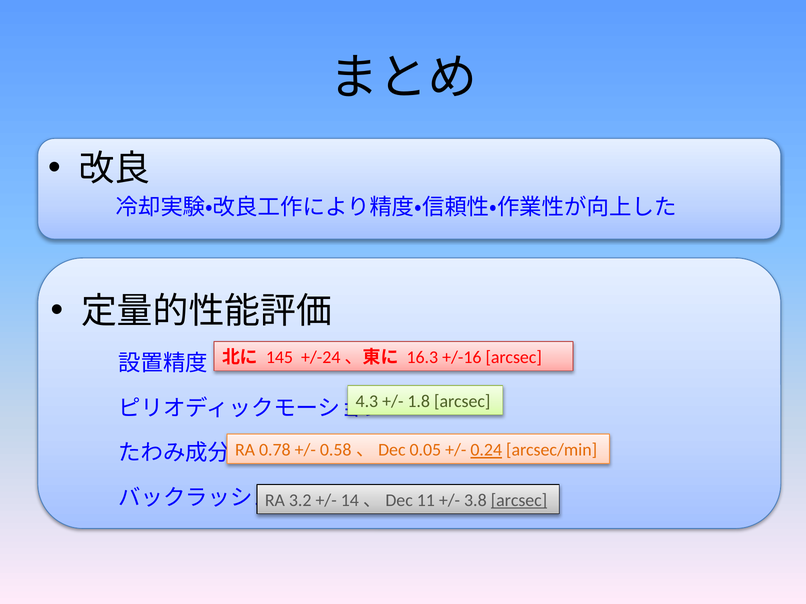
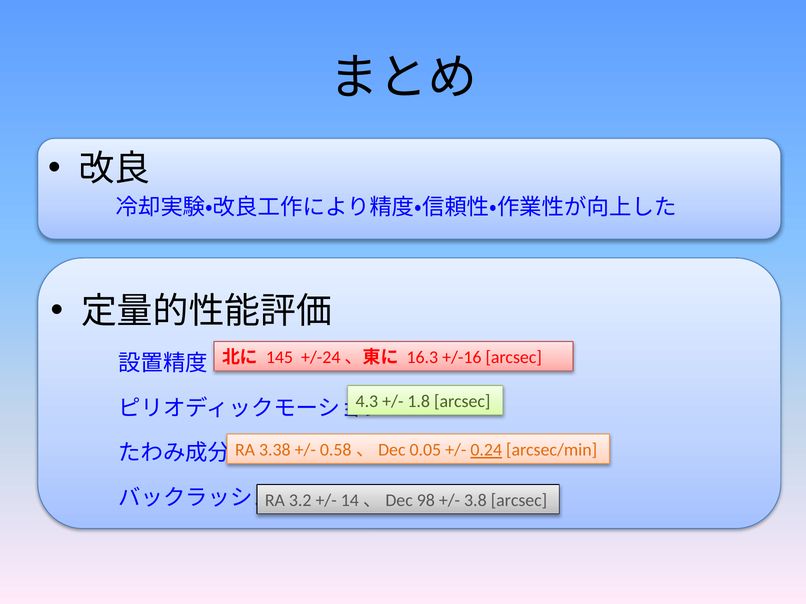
0.78: 0.78 -> 3.38 (275, 450)
11: 11 -> 98 (426, 501)
arcsec underline: present -> none (519, 501)
